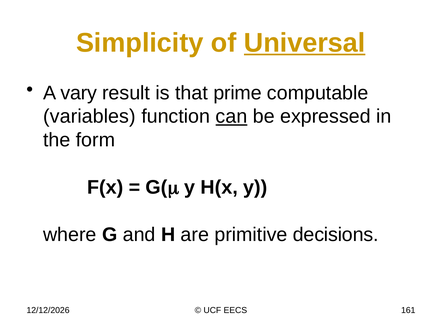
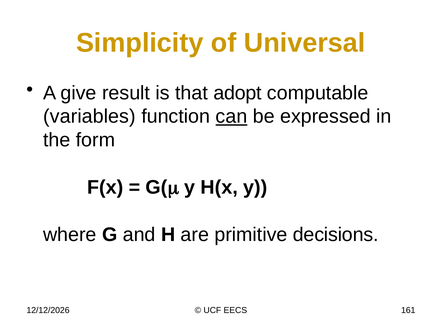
Universal underline: present -> none (305, 43)
vary: vary -> give (79, 93)
prime: prime -> adopt (238, 93)
